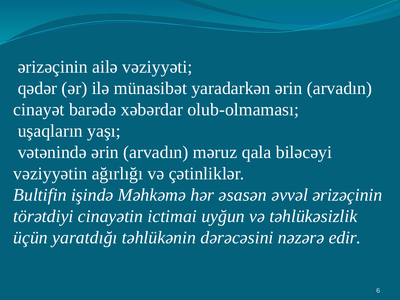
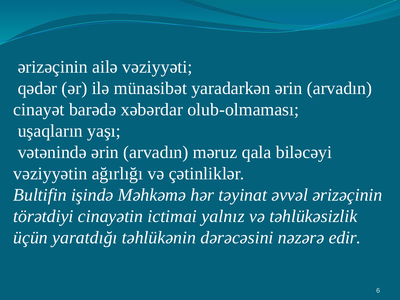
əsasən: əsasən -> təyinat (243, 195)
uyğun: uyğun -> yalnız (223, 216)
